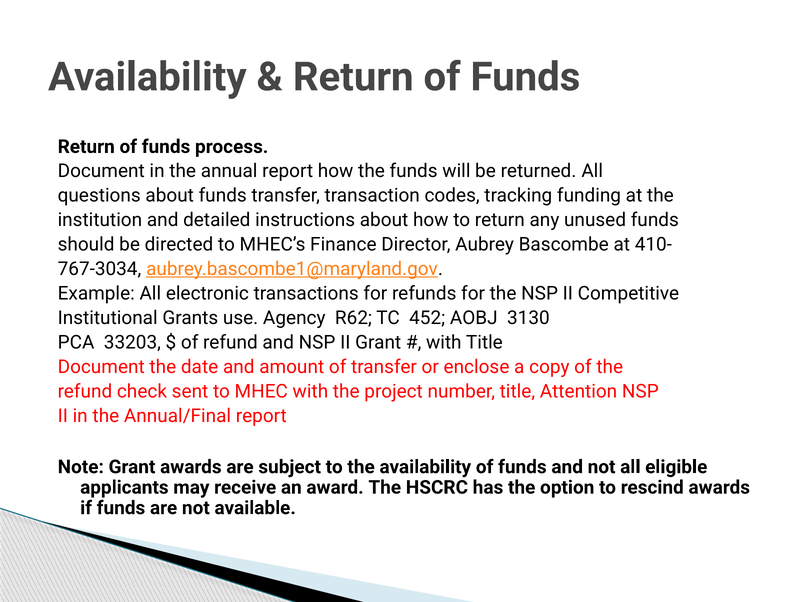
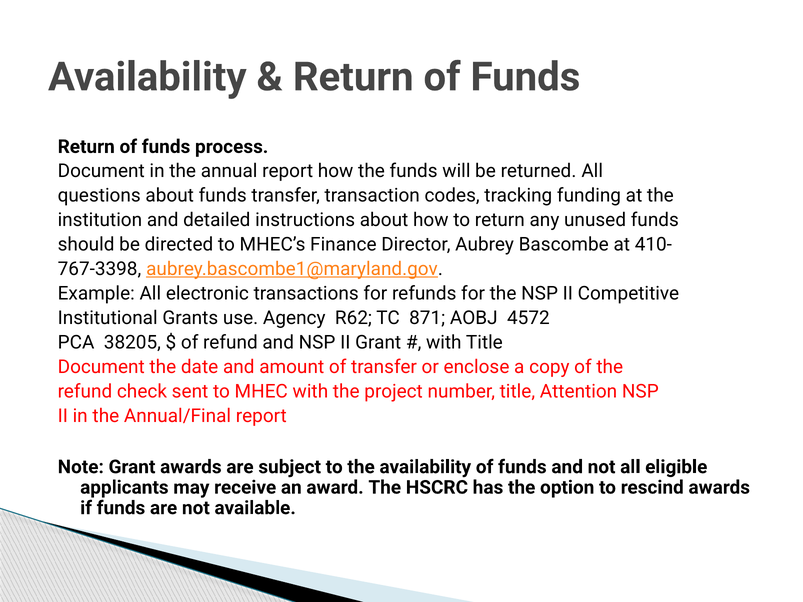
767-3034: 767-3034 -> 767-3398 (99, 269)
452: 452 -> 871 (427, 318)
3130: 3130 -> 4572 (528, 318)
33203: 33203 -> 38205 (132, 343)
